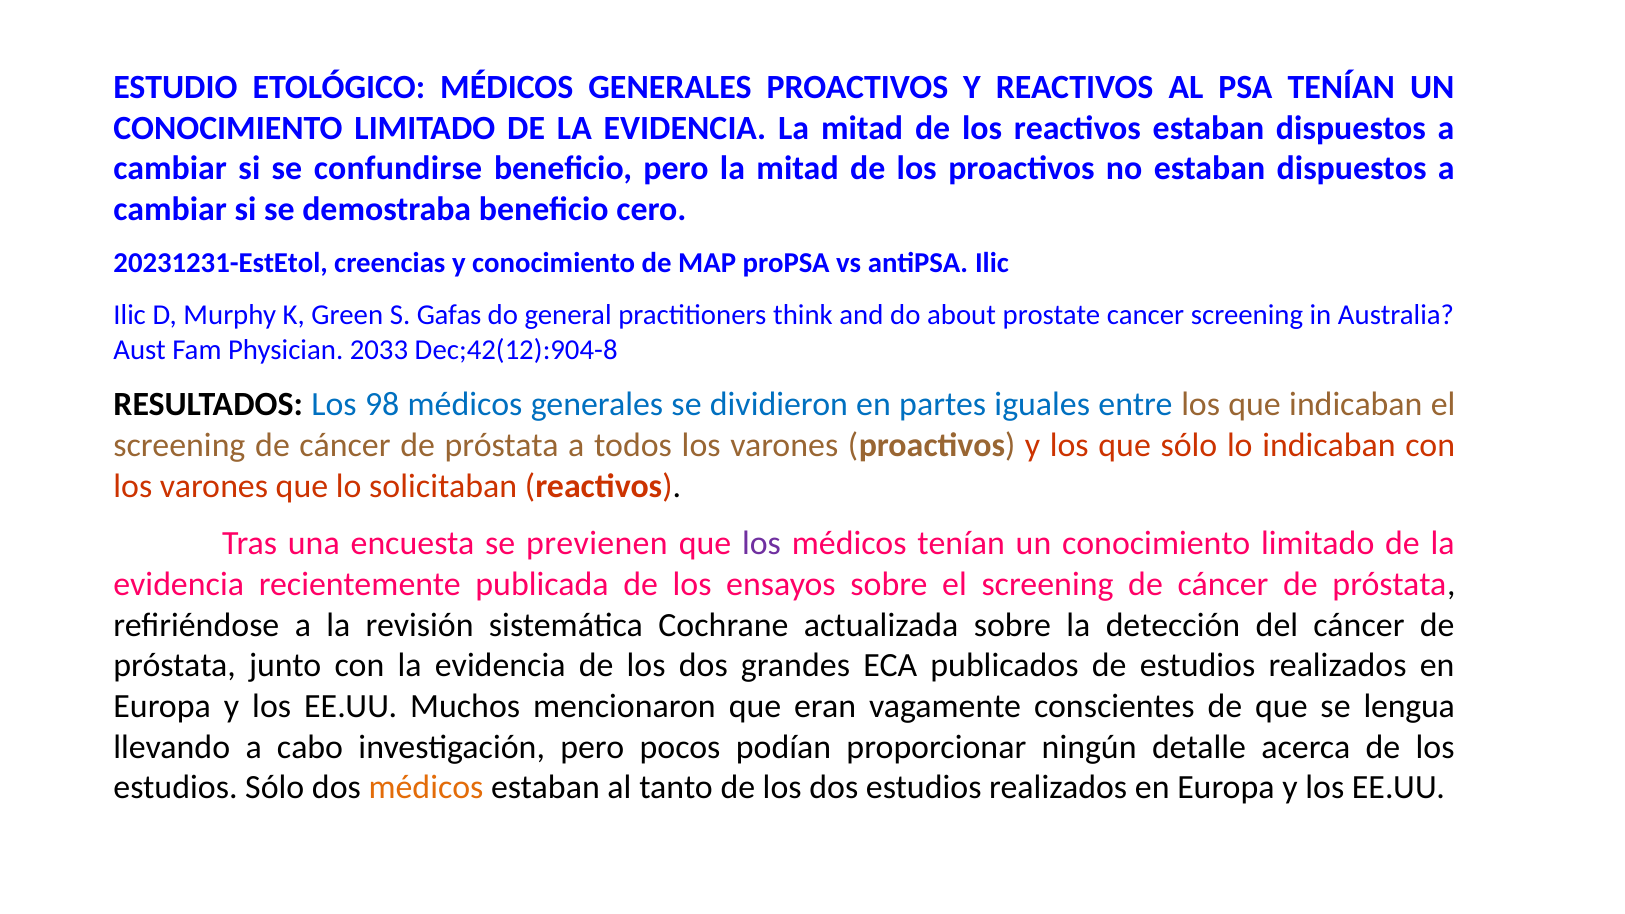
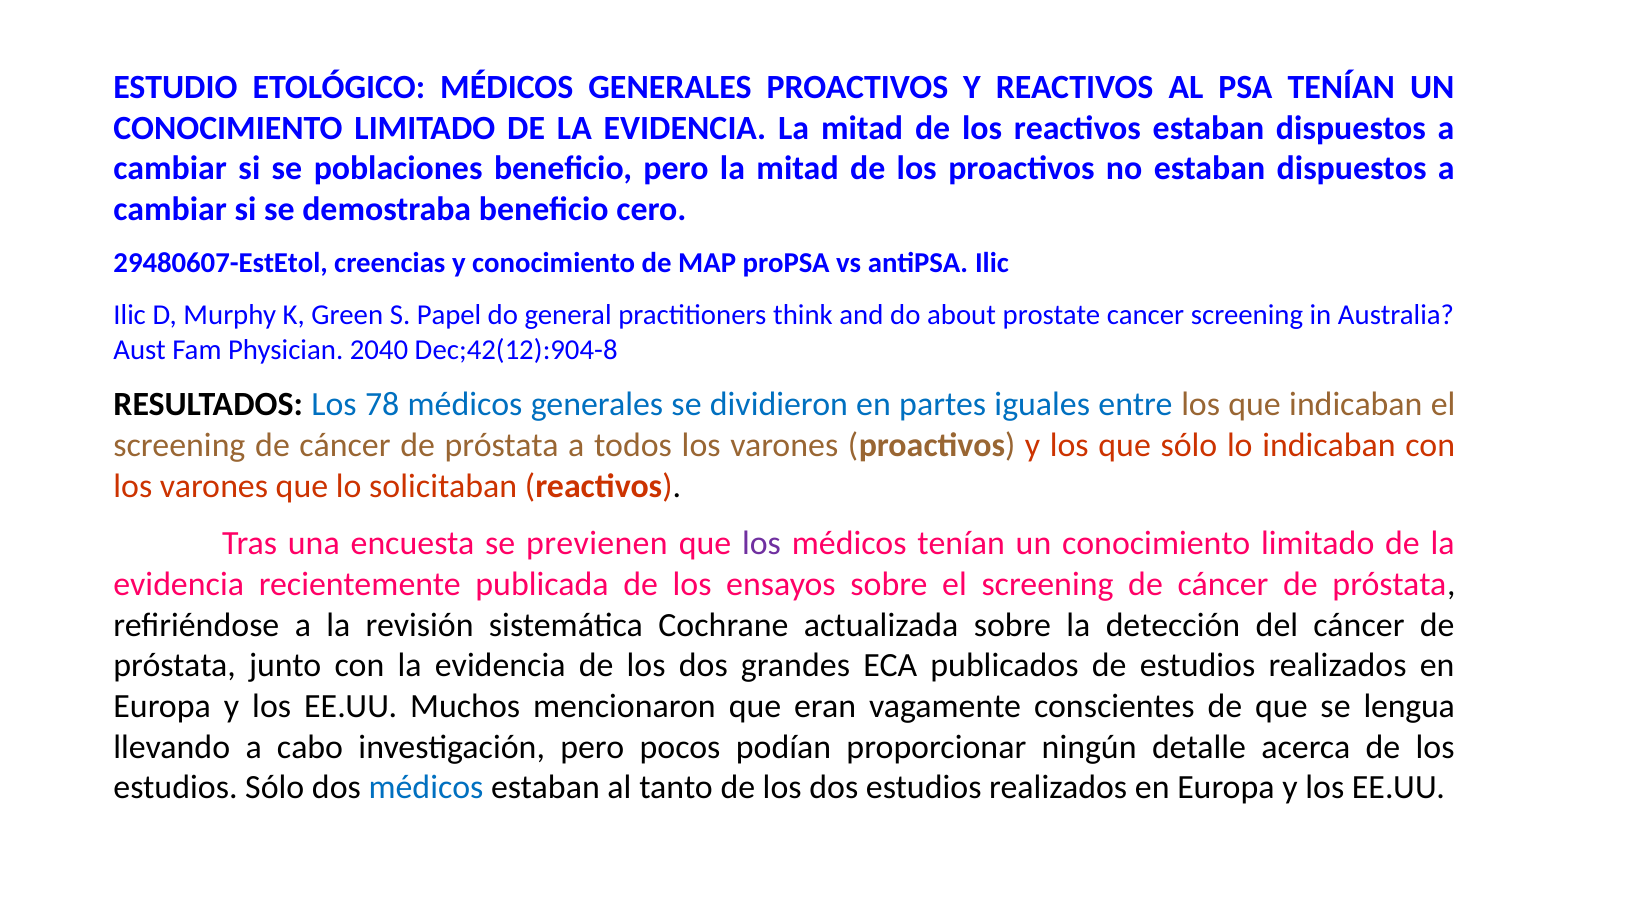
confundirse: confundirse -> poblaciones (398, 169)
20231231-EstEtol: 20231231-EstEtol -> 29480607-EstEtol (221, 263)
Gafas: Gafas -> Papel (449, 315)
2033: 2033 -> 2040 (379, 350)
98: 98 -> 78 (382, 405)
médicos colour: orange -> blue (426, 788)
